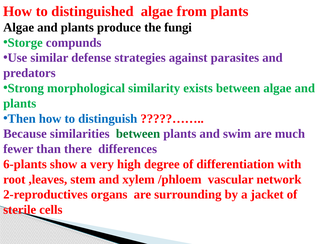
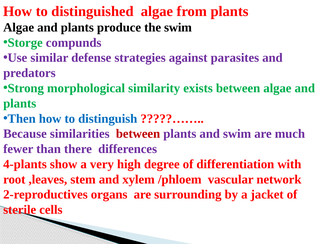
the fungi: fungi -> swim (178, 27)
between colour: green -> red (138, 134)
6-plants: 6-plants -> 4-plants (25, 164)
